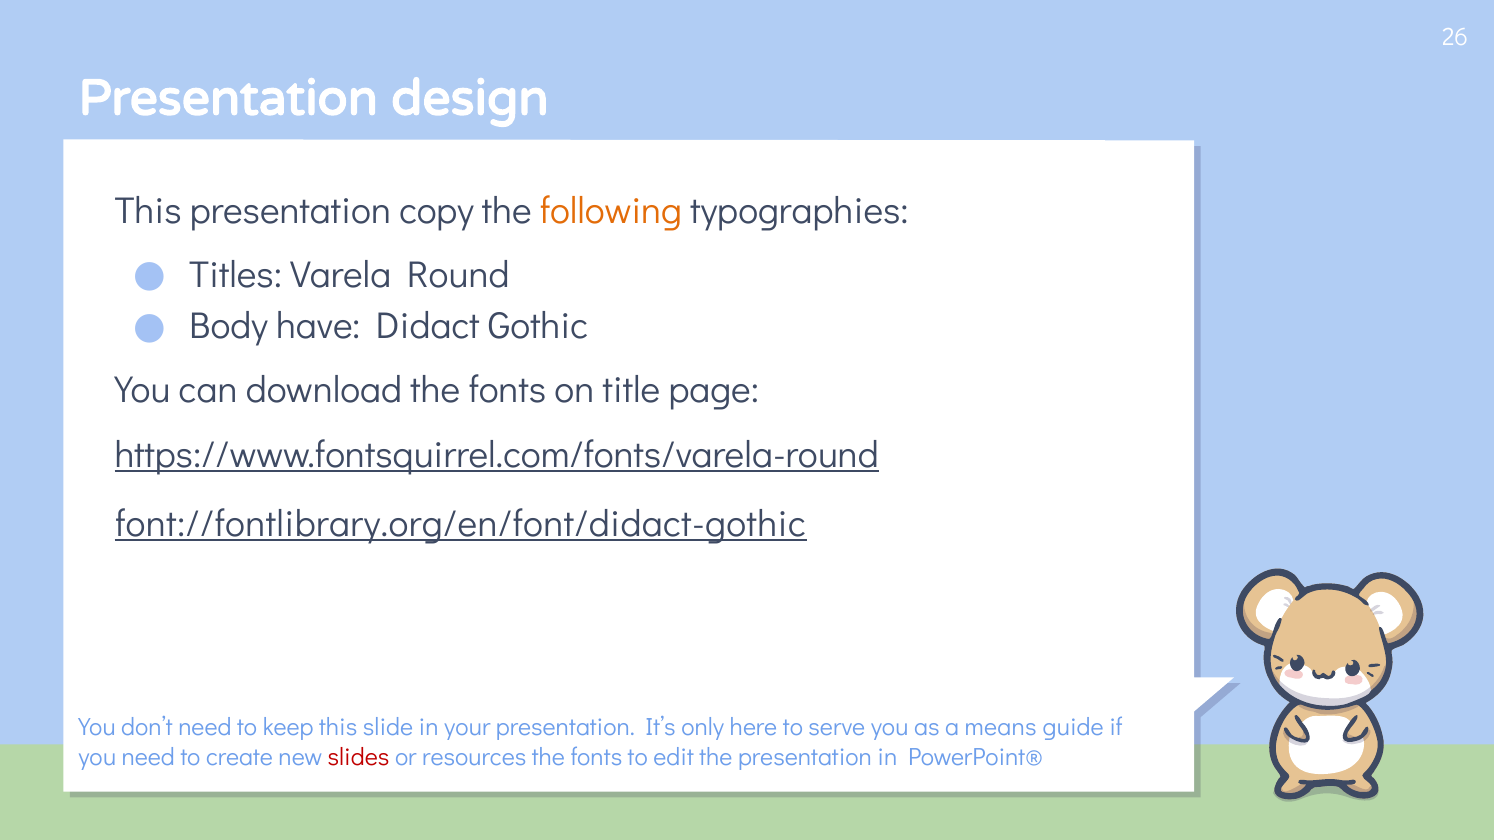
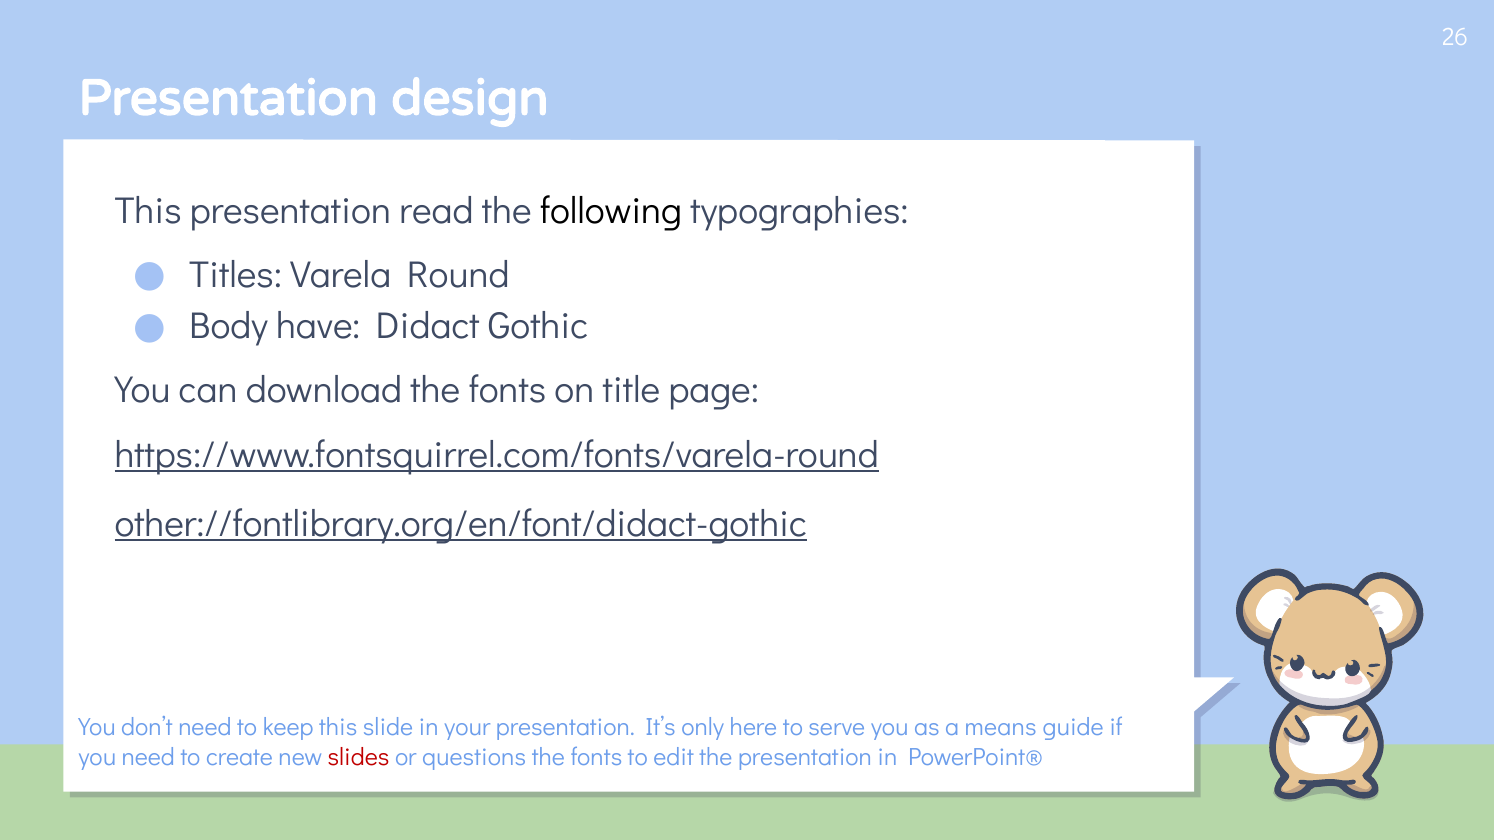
copy: copy -> read (436, 211)
following colour: orange -> black (611, 211)
font://fontlibrary.org/en/font/didact-gothic: font://fontlibrary.org/en/font/didact-gothic -> other://fontlibrary.org/en/font/didact-gothic (461, 524)
resources: resources -> questions (474, 757)
